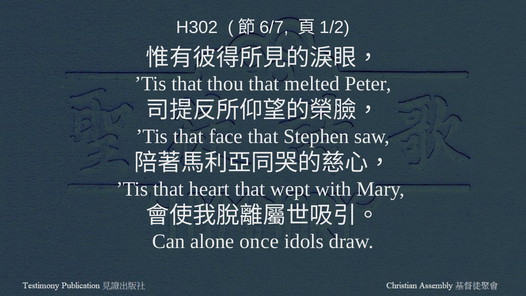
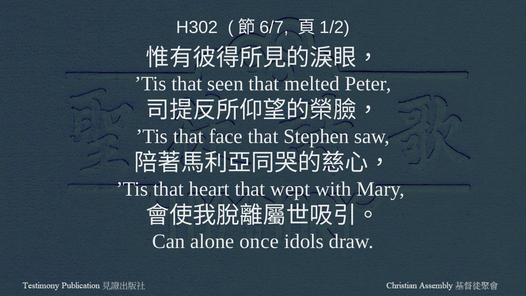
thou: thou -> seen (225, 84)
